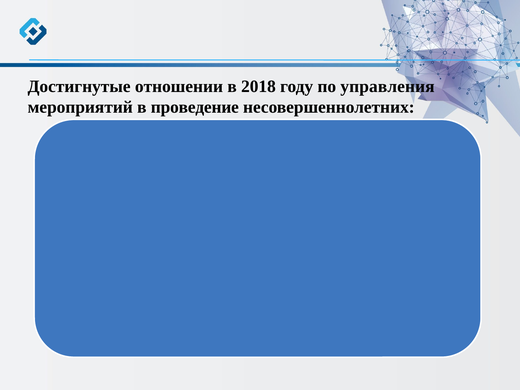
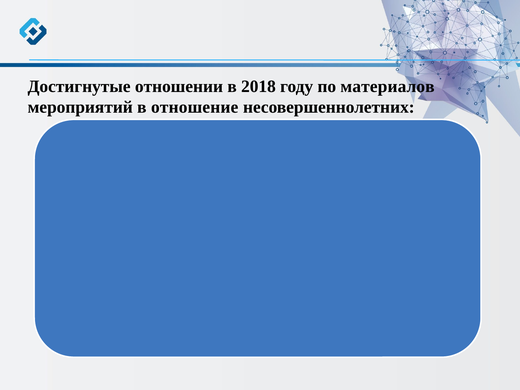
управления: управления -> материалов (387, 86)
проведение: проведение -> отношение (195, 107)
